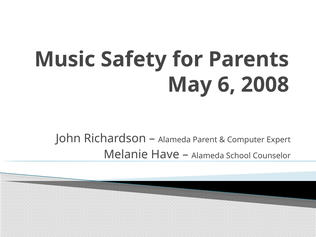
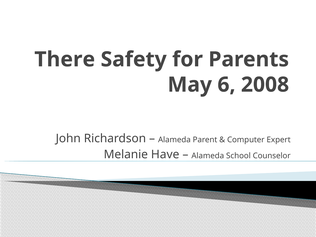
Music: Music -> There (65, 59)
